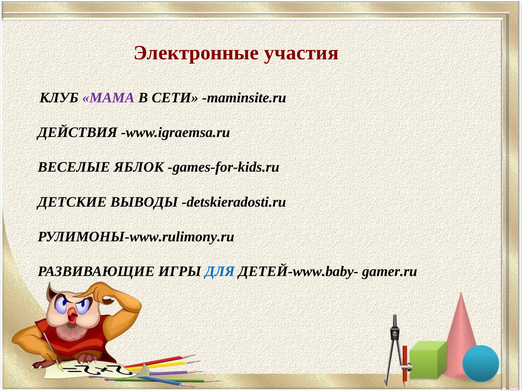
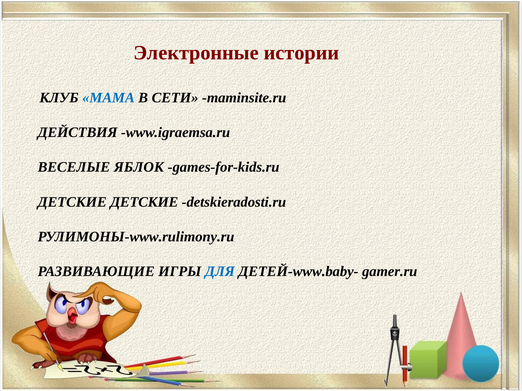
участия: участия -> истории (302, 53)
МАМА colour: purple -> blue (108, 98)
ДЕТСКИЕ ВЫВОДЫ: ВЫВОДЫ -> ДЕТСКИЕ (144, 202)
